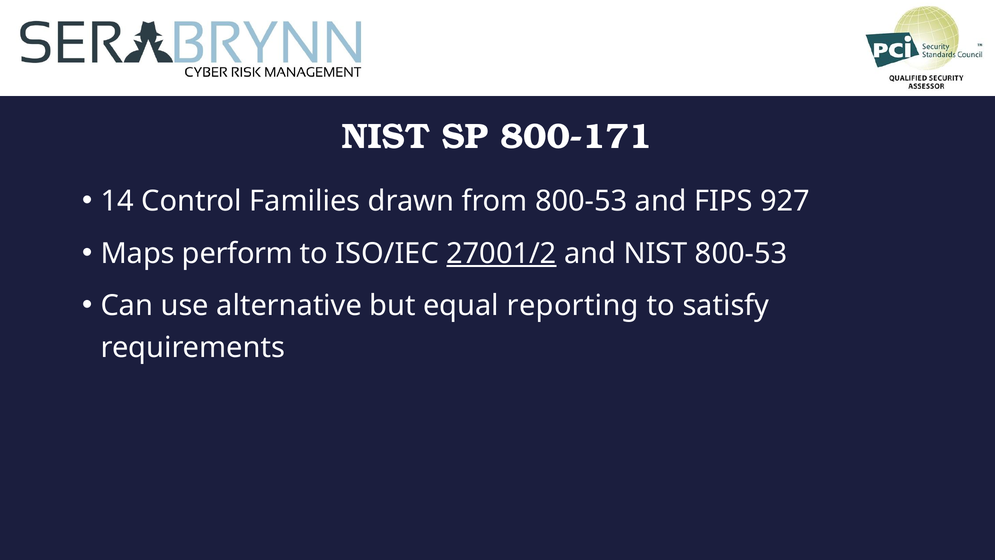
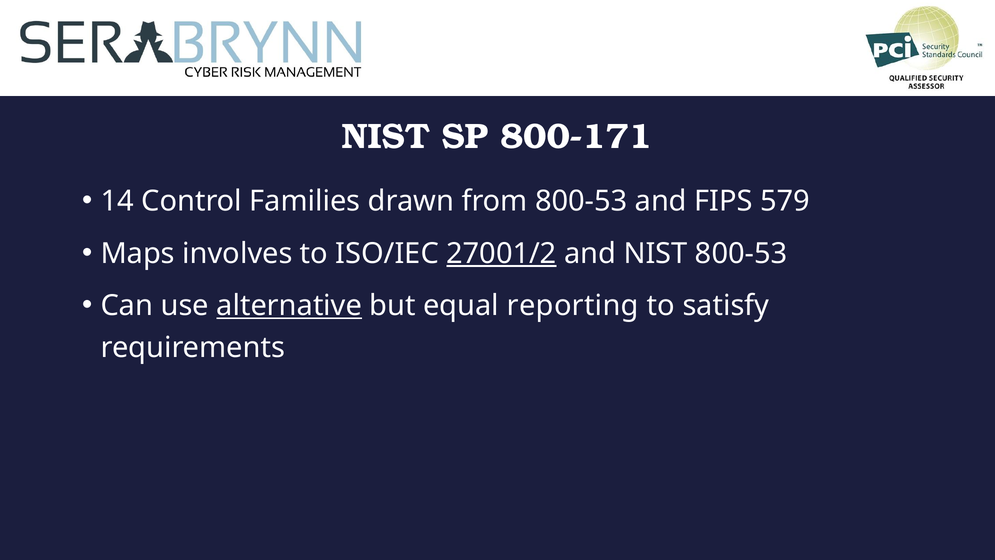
927: 927 -> 579 (785, 201)
perform: perform -> involves (237, 253)
alternative underline: none -> present (289, 306)
